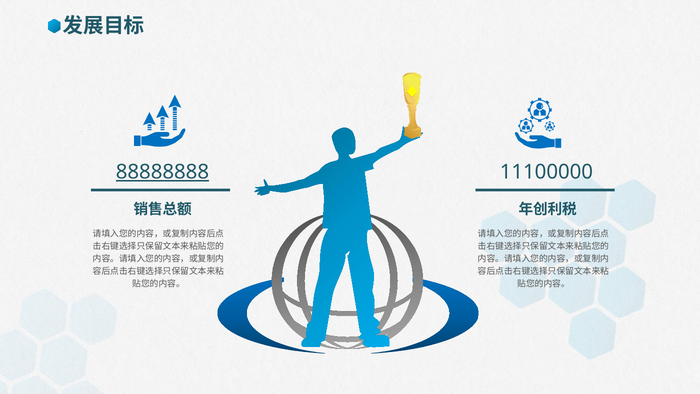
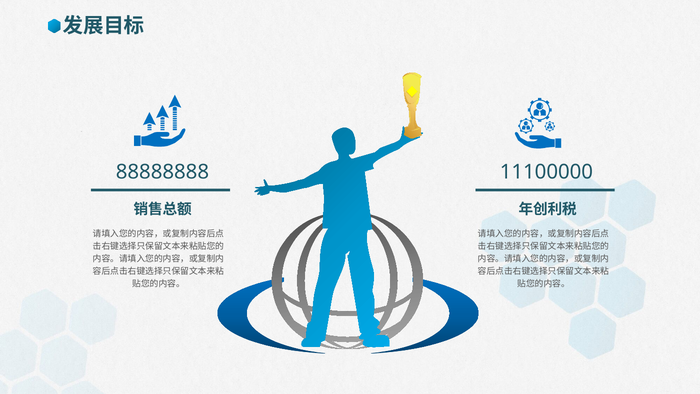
88888888 underline: present -> none (162, 172)
